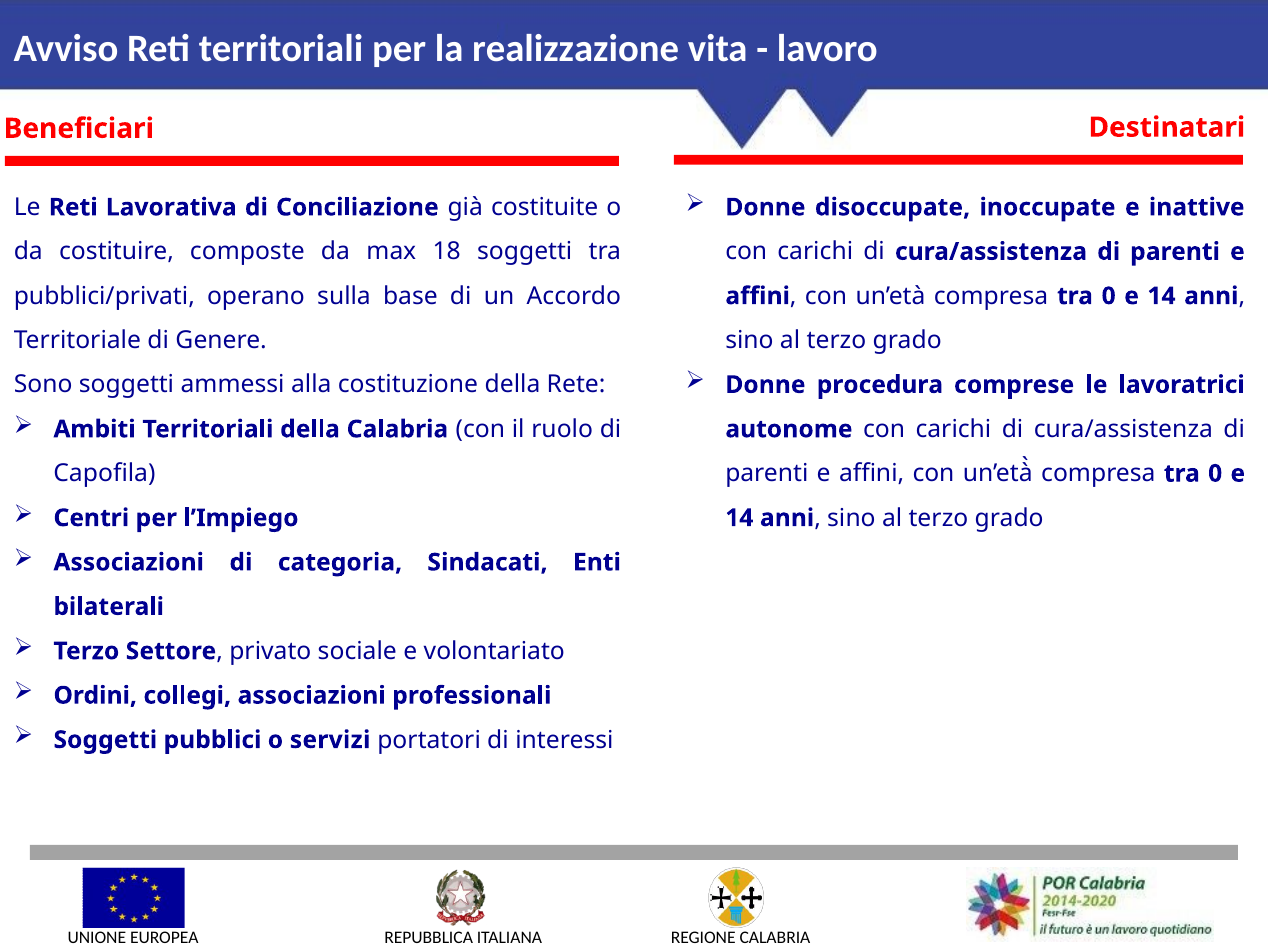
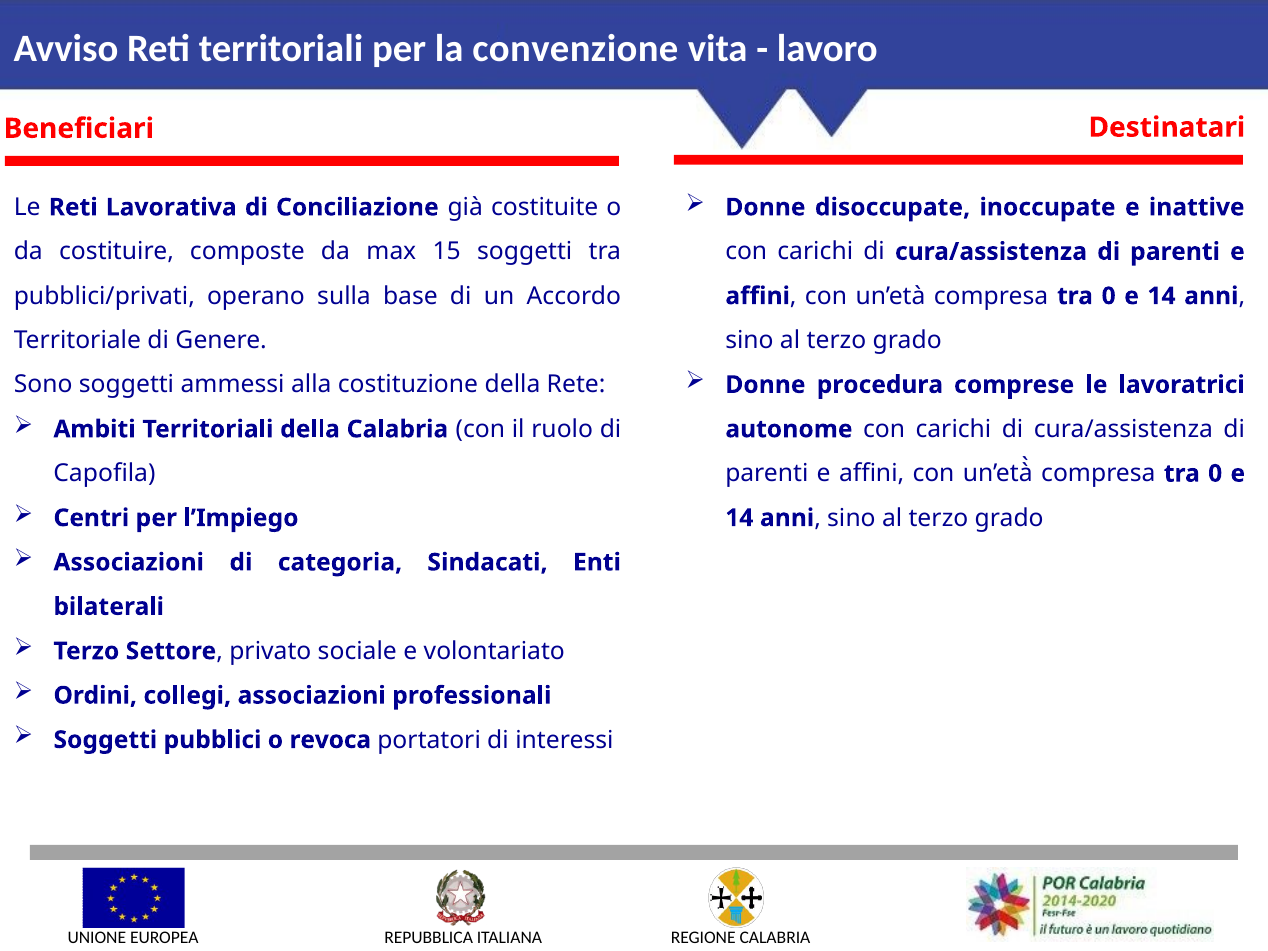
realizzazione: realizzazione -> convenzione (575, 49)
18: 18 -> 15 (447, 252)
servizi: servizi -> revoca (330, 740)
